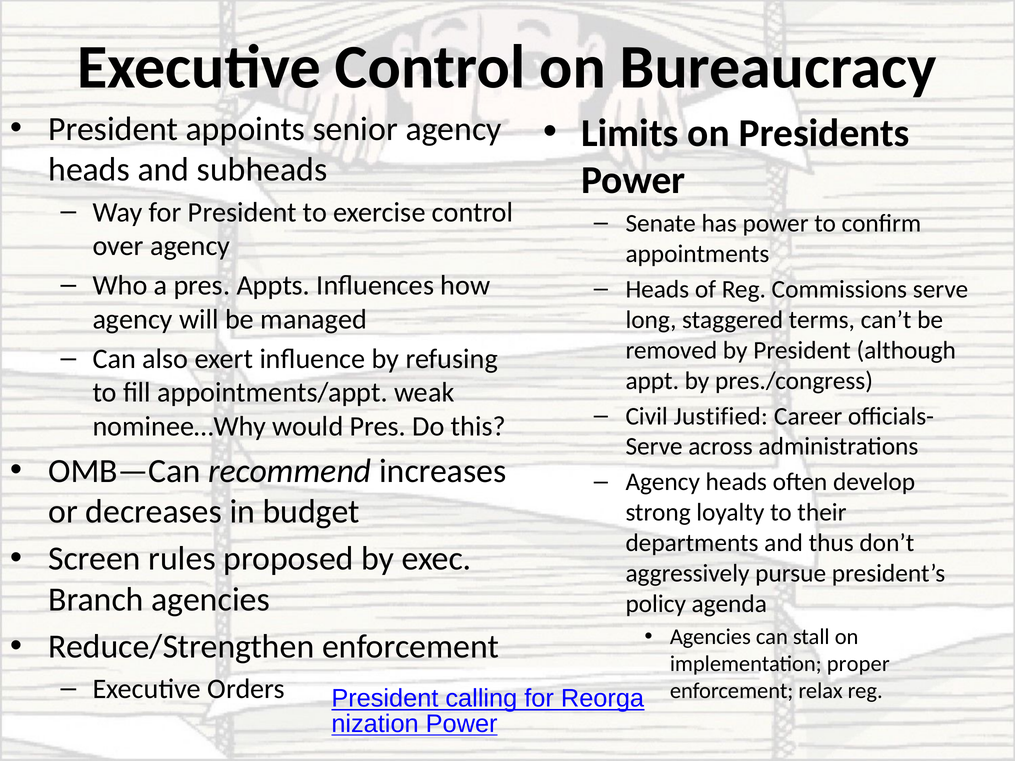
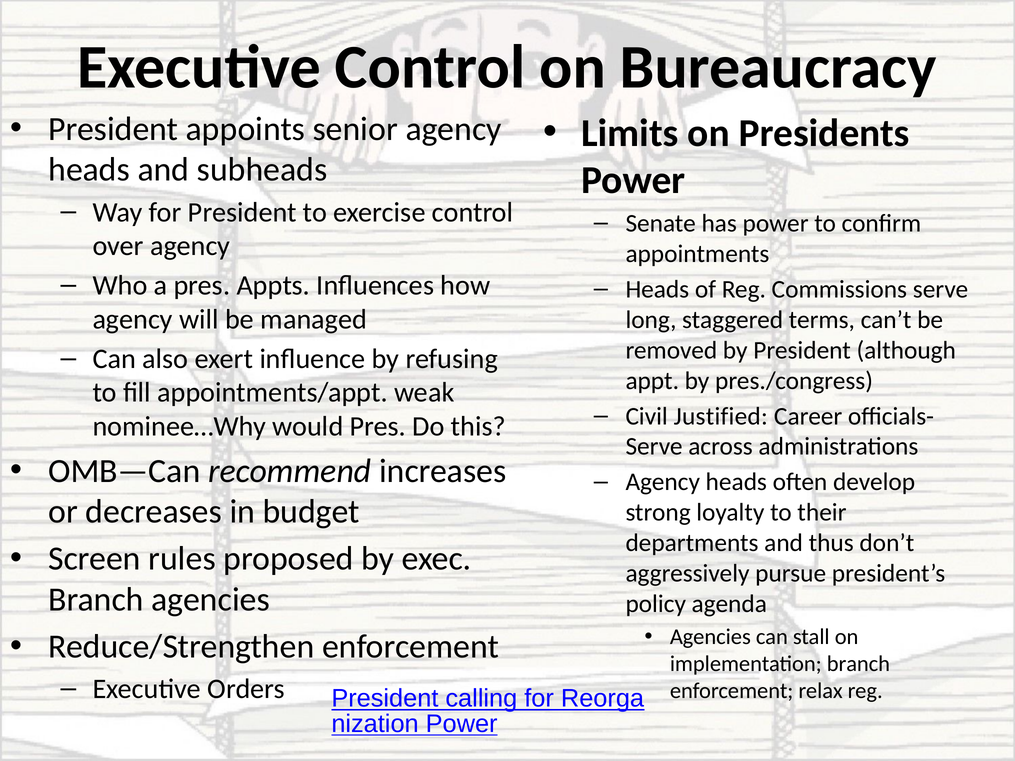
implementation proper: proper -> branch (858, 664)
